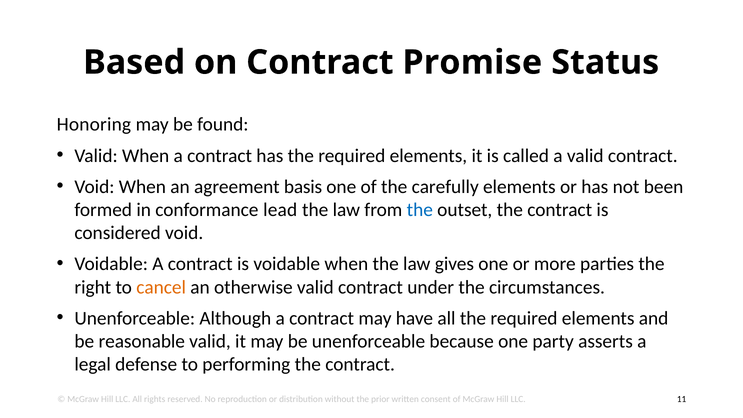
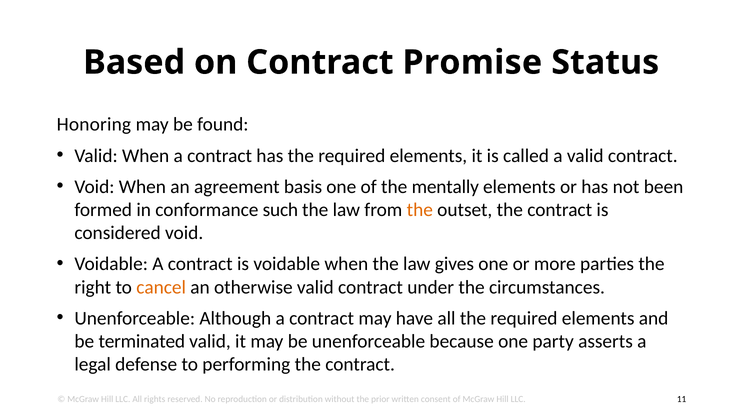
carefully: carefully -> mentally (445, 187)
lead: lead -> such (280, 210)
the colour: blue -> orange (420, 210)
reasonable: reasonable -> terminated (142, 341)
